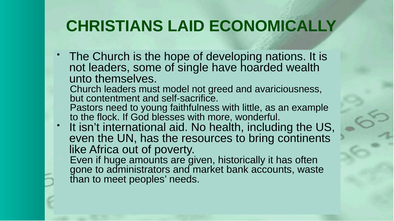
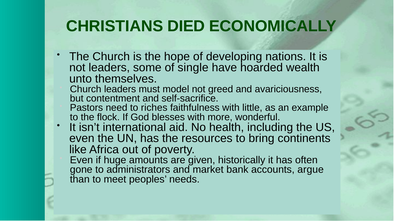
LAID: LAID -> DIED (186, 26)
young: young -> riches (154, 108)
waste: waste -> argue (311, 170)
